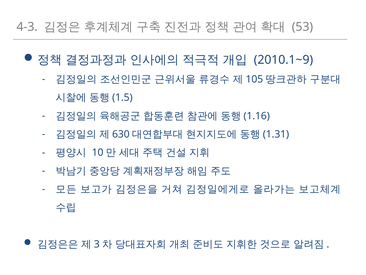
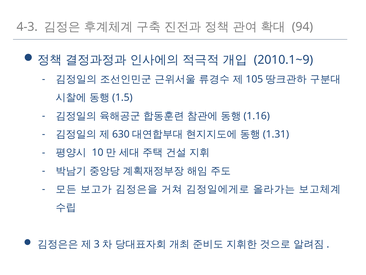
53: 53 -> 94 (302, 27)
